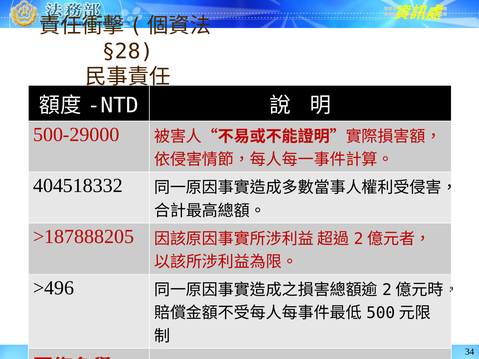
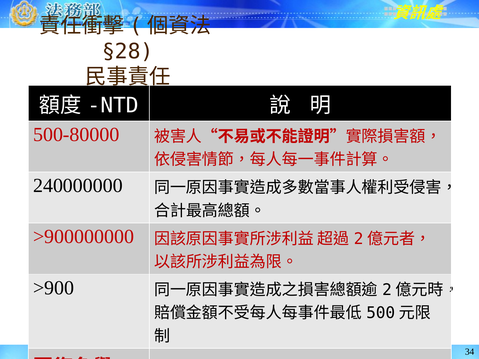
500-29000: 500-29000 -> 500-80000 (76, 135)
404518332: 404518332 -> 240000000 (78, 186)
>187888205: >187888205 -> >900000000 (84, 237)
>496: >496 -> >900 (54, 288)
